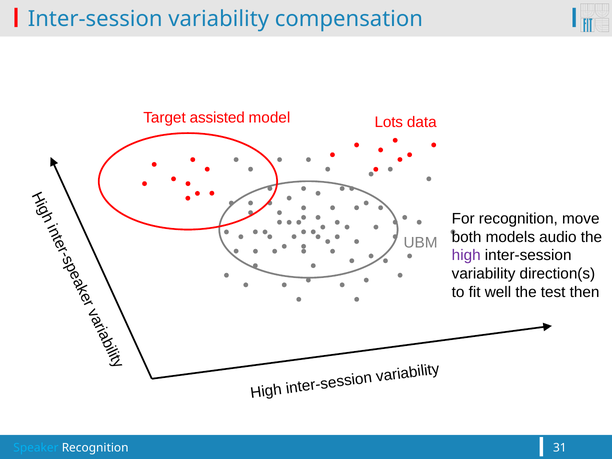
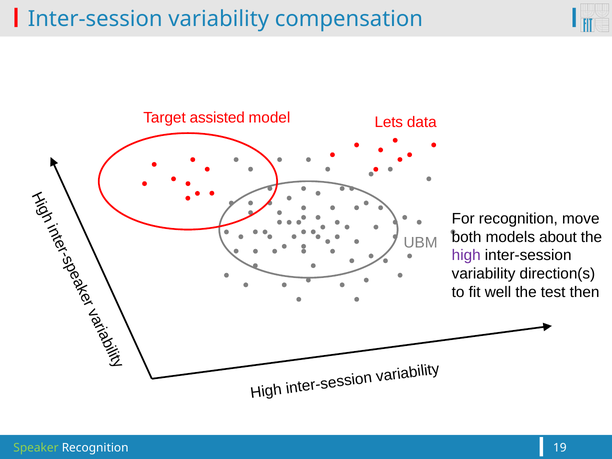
Lots: Lots -> Lets (389, 122)
audio: audio -> about (558, 237)
Speaker colour: light blue -> light green (36, 448)
31: 31 -> 19 (560, 448)
